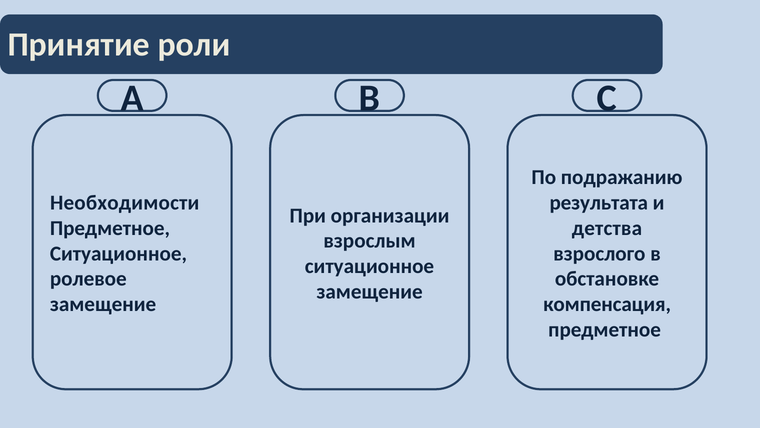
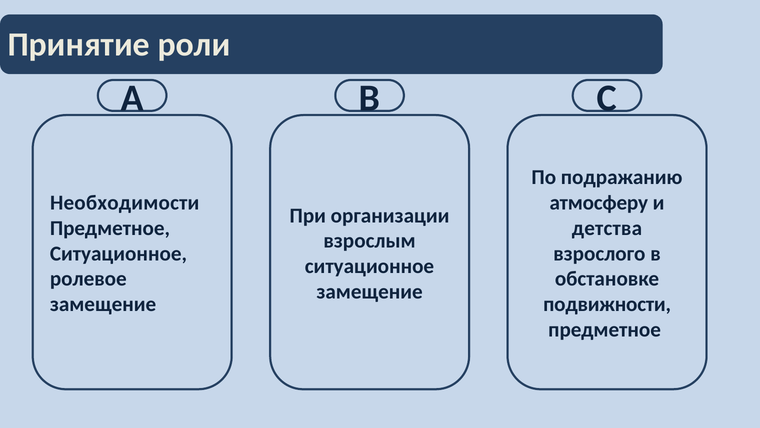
результата: результата -> атмосферу (599, 203)
компенсация: компенсация -> подвижности (607, 304)
